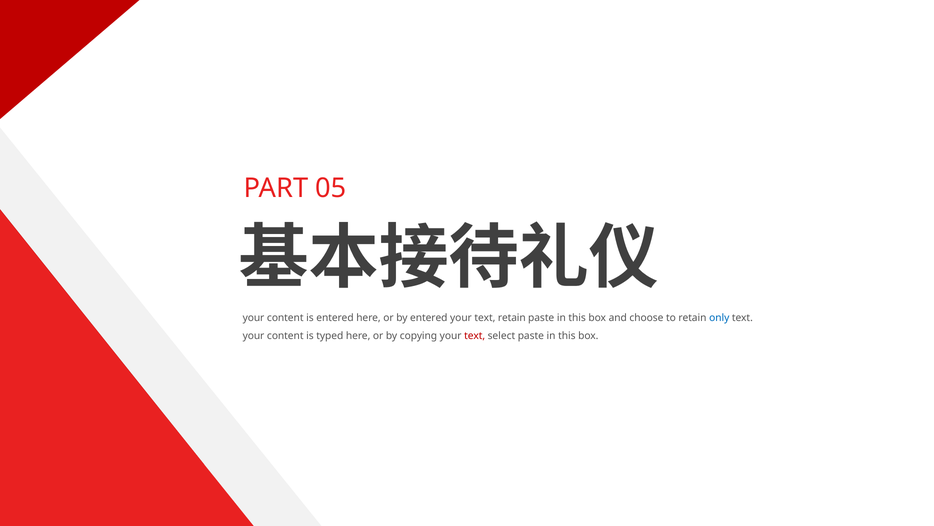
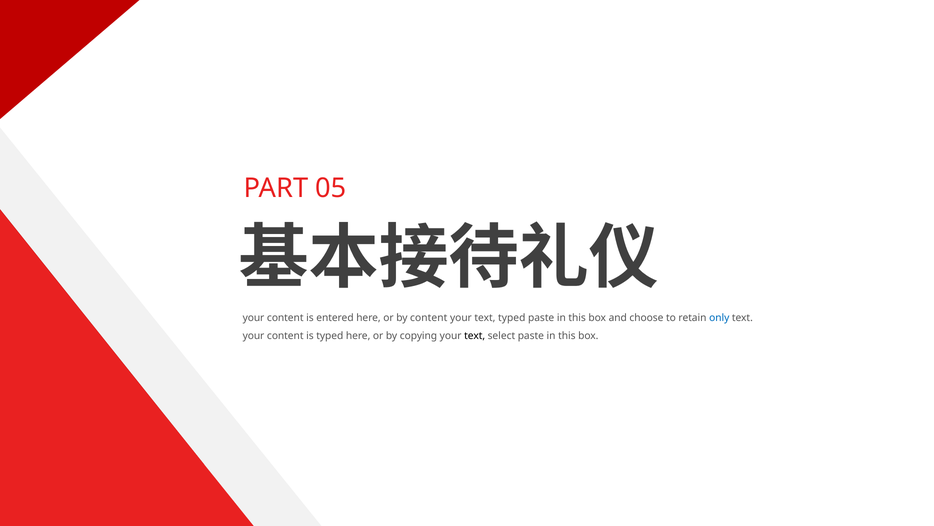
by entered: entered -> content (429, 317)
text retain: retain -> typed (512, 317)
text colour: red -> black (475, 336)
